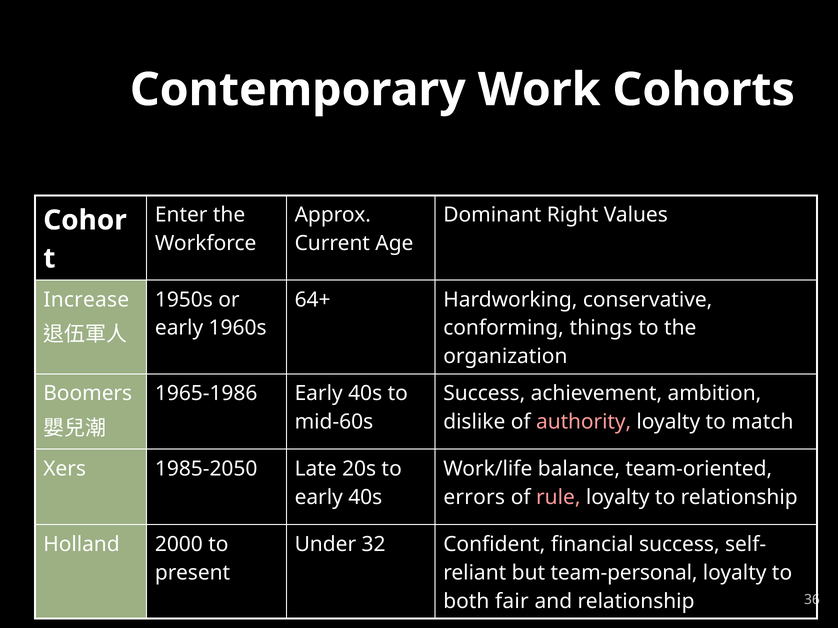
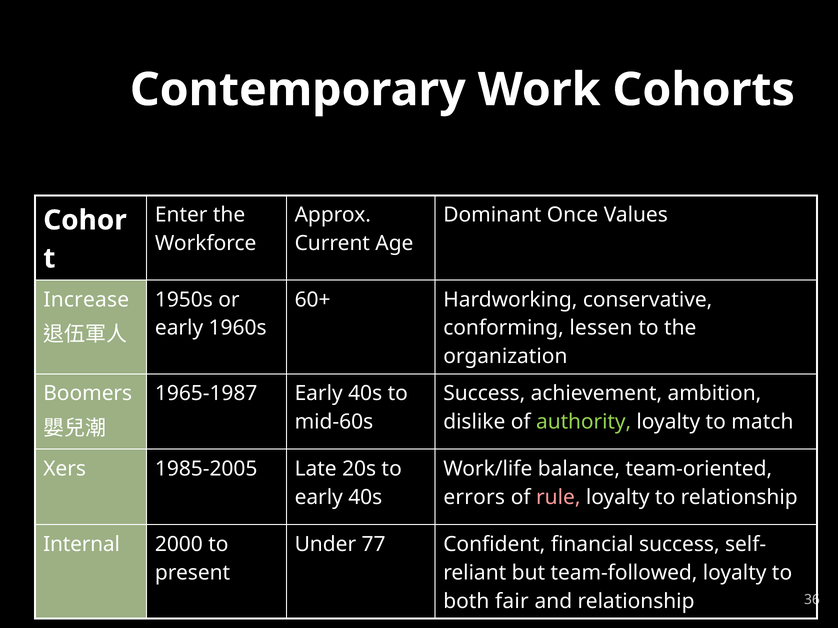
Right: Right -> Once (573, 215)
64+: 64+ -> 60+ (313, 300)
things: things -> lessen (601, 328)
1965-1986: 1965-1986 -> 1965-1987 (206, 394)
authority colour: pink -> light green (584, 422)
1985-2050: 1985-2050 -> 1985-2005 (206, 469)
Holland: Holland -> Internal (82, 545)
32: 32 -> 77 (374, 545)
team-personal: team-personal -> team-followed (624, 573)
